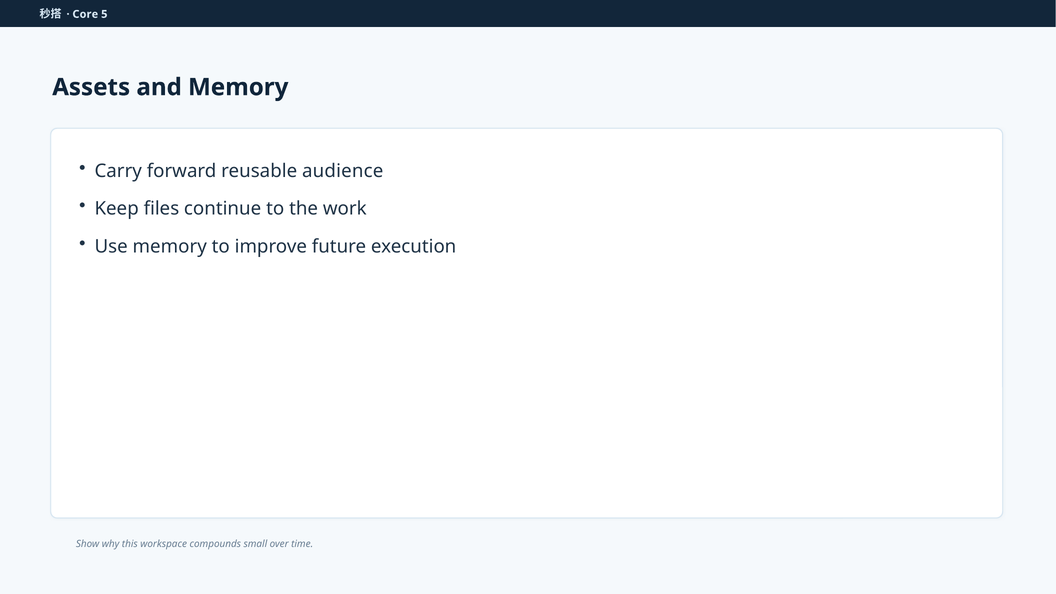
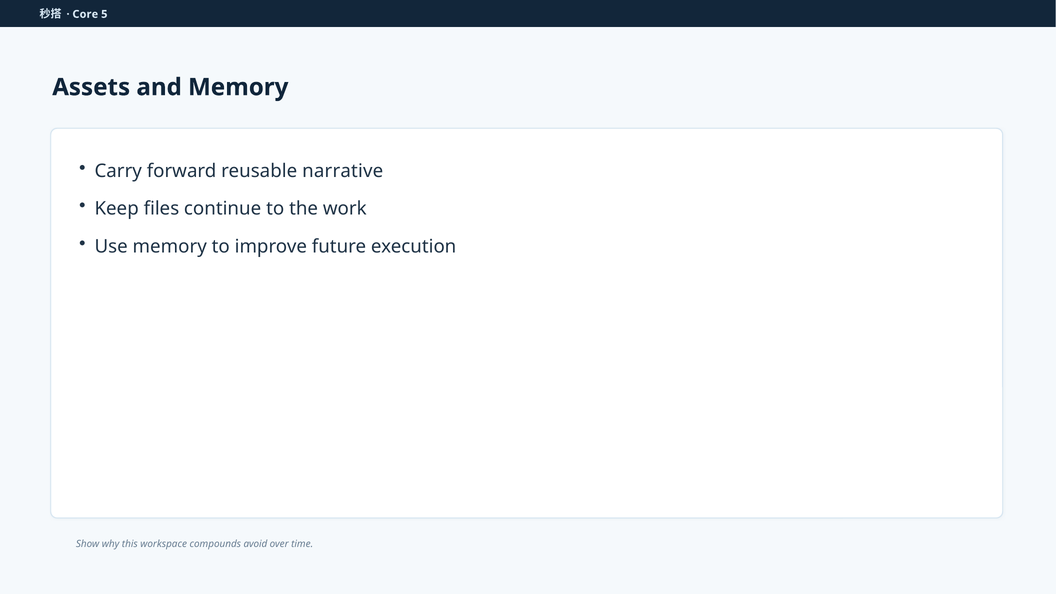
audience: audience -> narrative (343, 171)
small: small -> avoid (255, 544)
